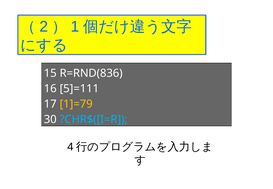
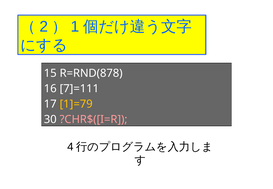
R=RND(836: R=RND(836 -> R=RND(878 (91, 73)
5]=111: 5]=111 -> 7]=111 (79, 89)
?CHR$([I=R colour: light blue -> pink (94, 119)
